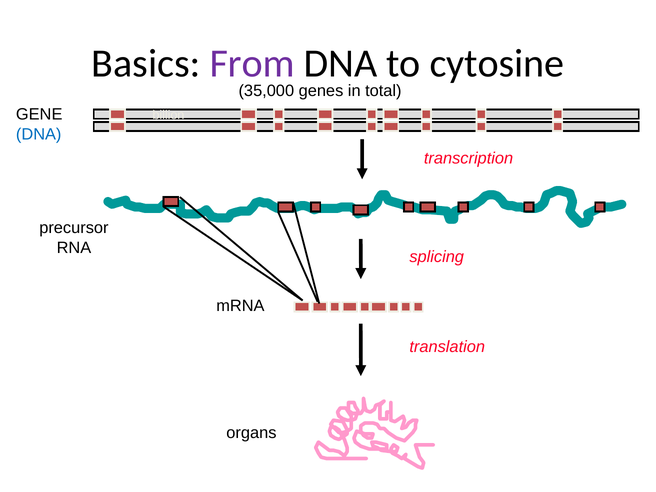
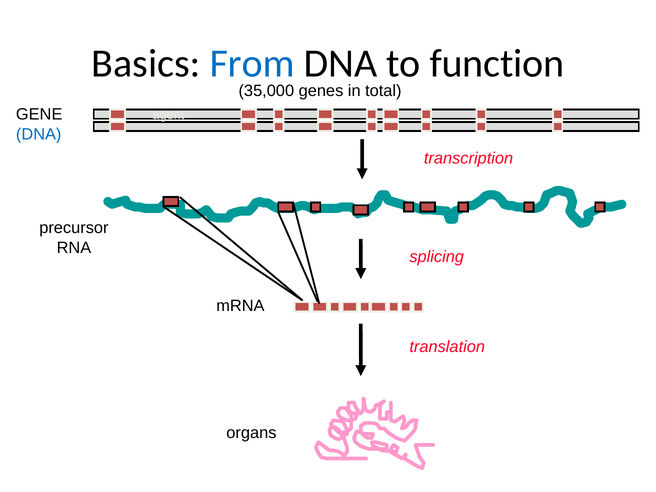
From colour: purple -> blue (252, 64)
cytosine: cytosine -> function (497, 64)
billion: billion -> agent (168, 115)
